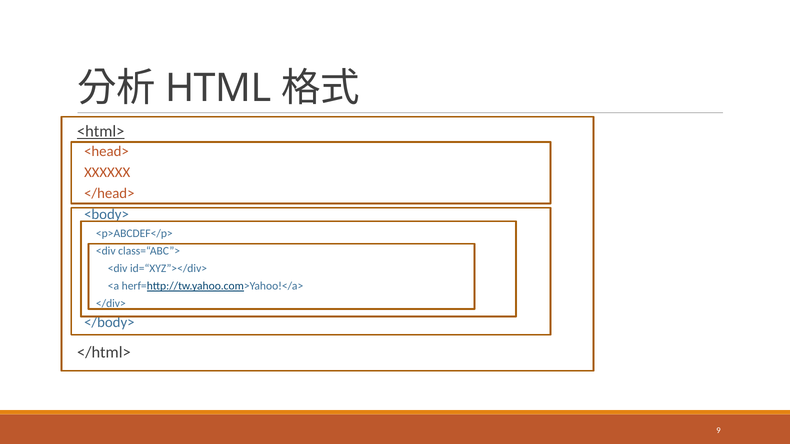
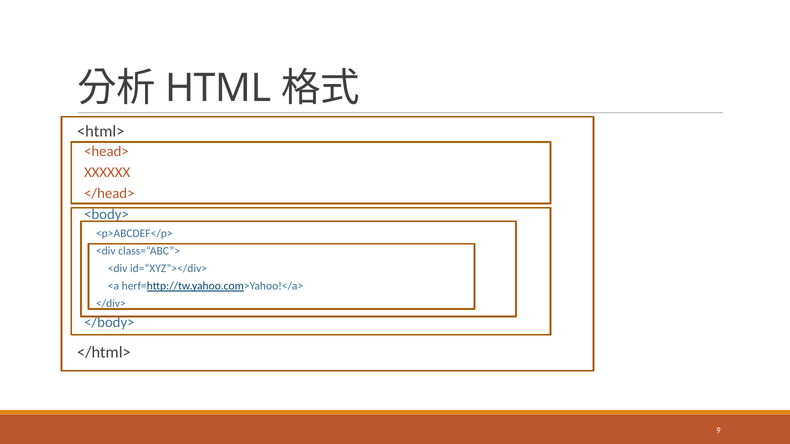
<html> underline: present -> none (101, 131)
